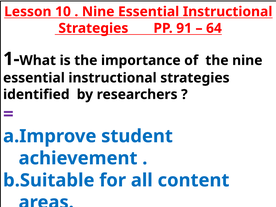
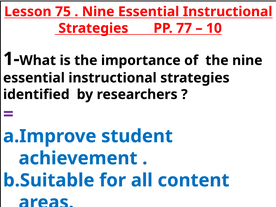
10: 10 -> 75 (63, 12)
91: 91 -> 77 (184, 28)
64: 64 -> 10 (214, 28)
